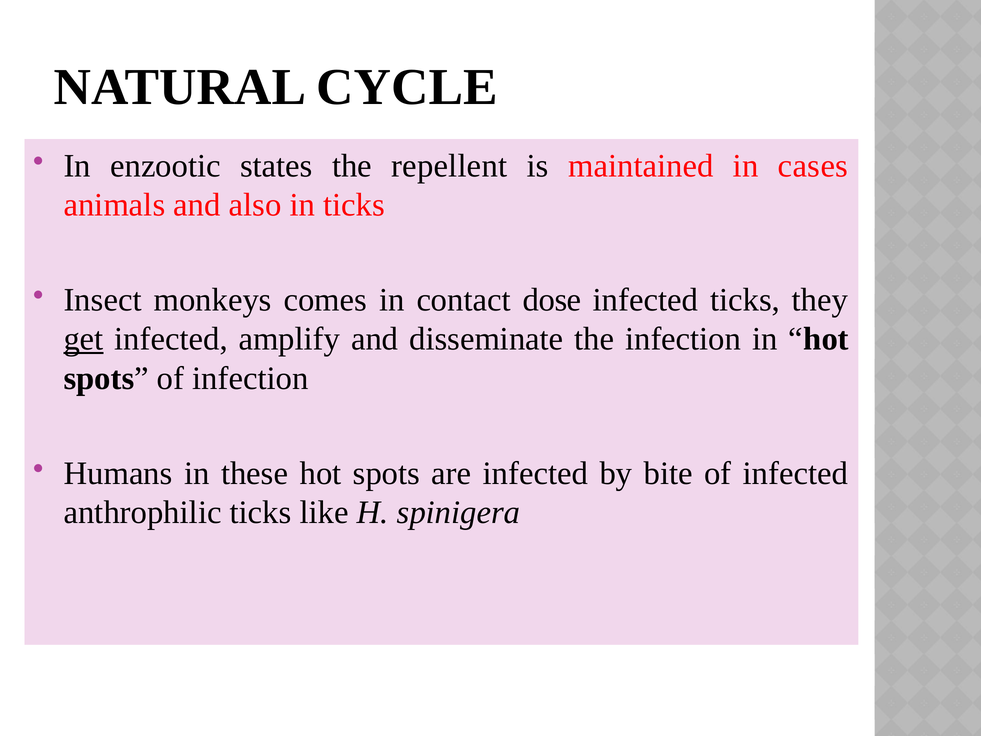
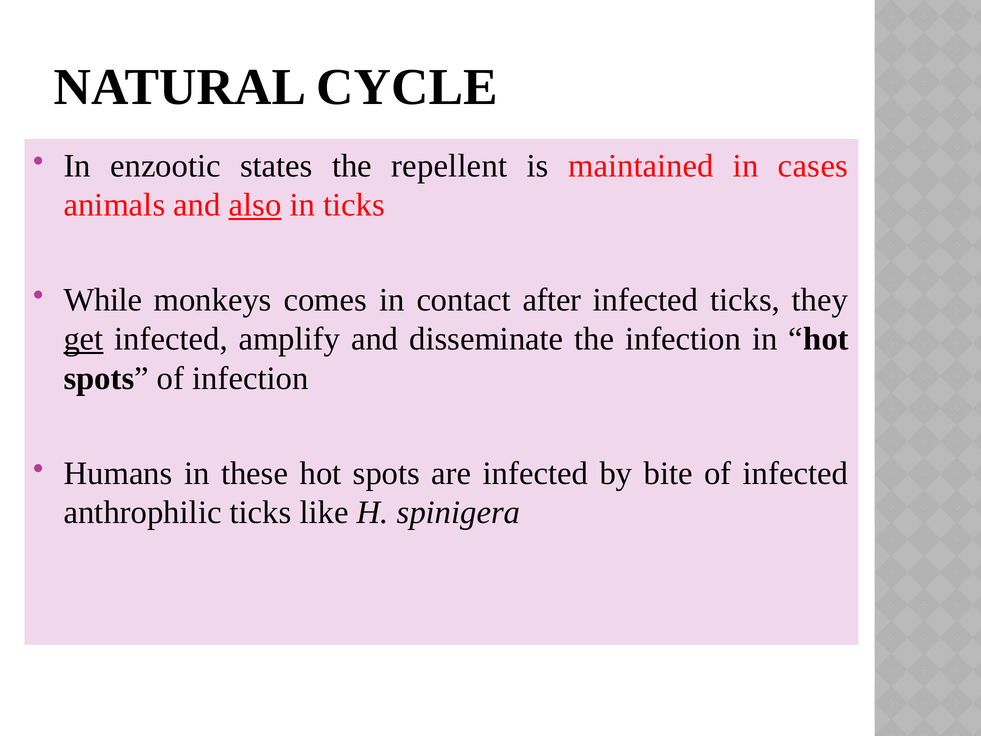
also underline: none -> present (255, 205)
Insect: Insect -> While (103, 300)
dose: dose -> after (552, 300)
